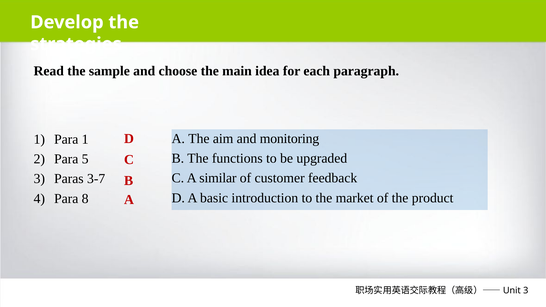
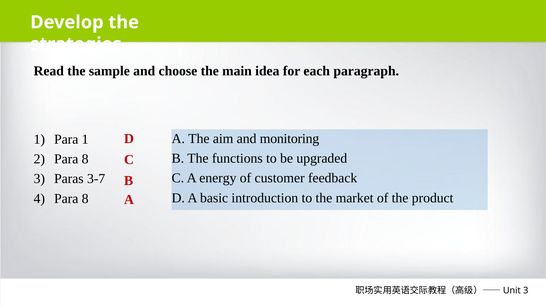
2 Para 5: 5 -> 8 (85, 159)
similar: similar -> energy (218, 178)
